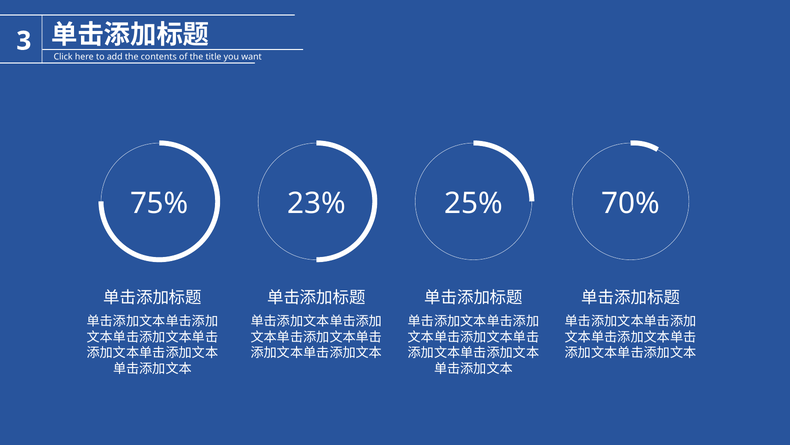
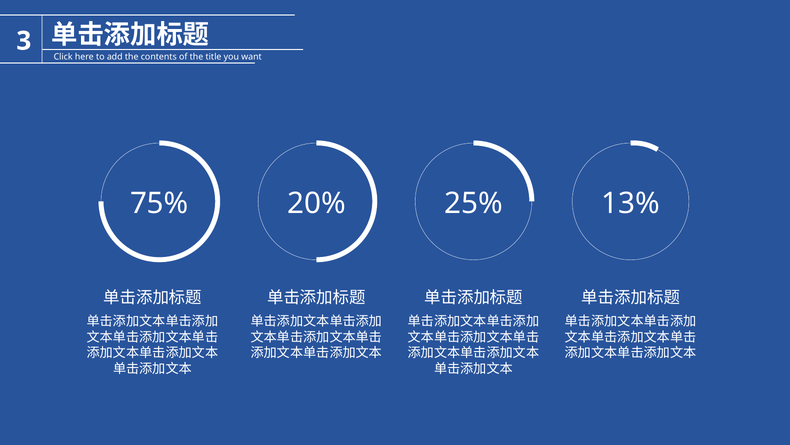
23%: 23% -> 20% (316, 203)
70%: 70% -> 13% (631, 203)
